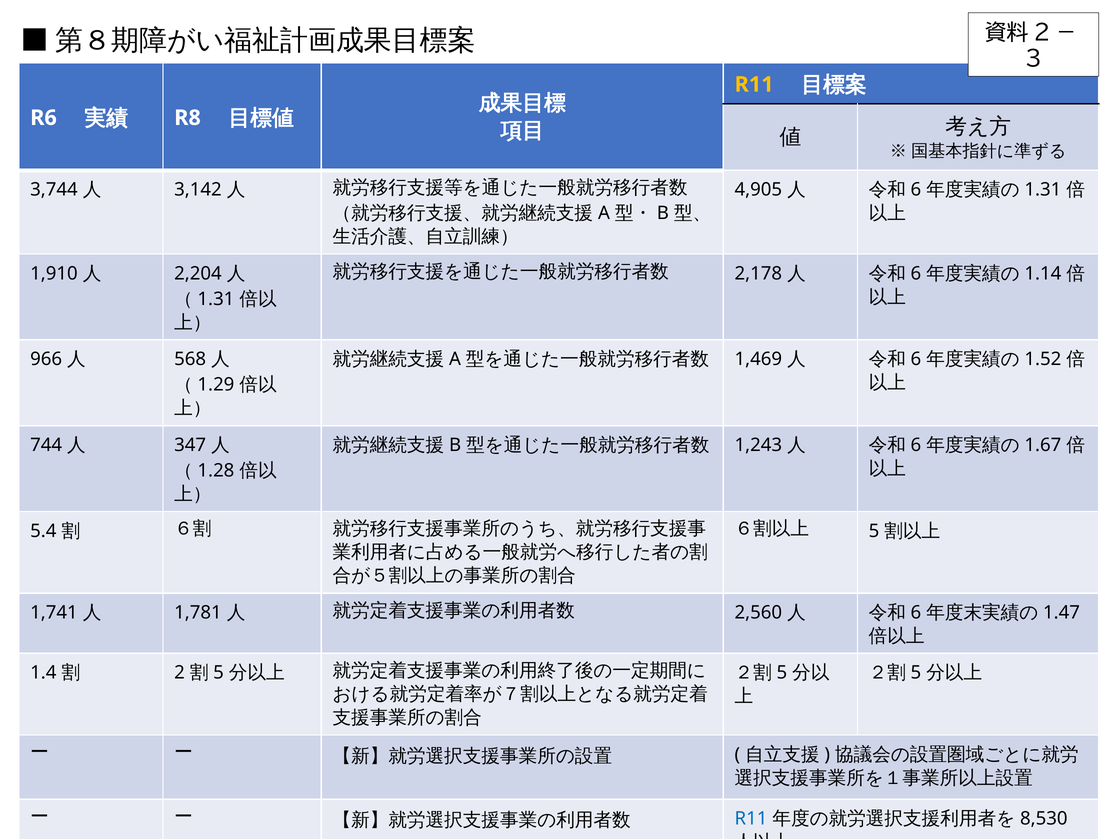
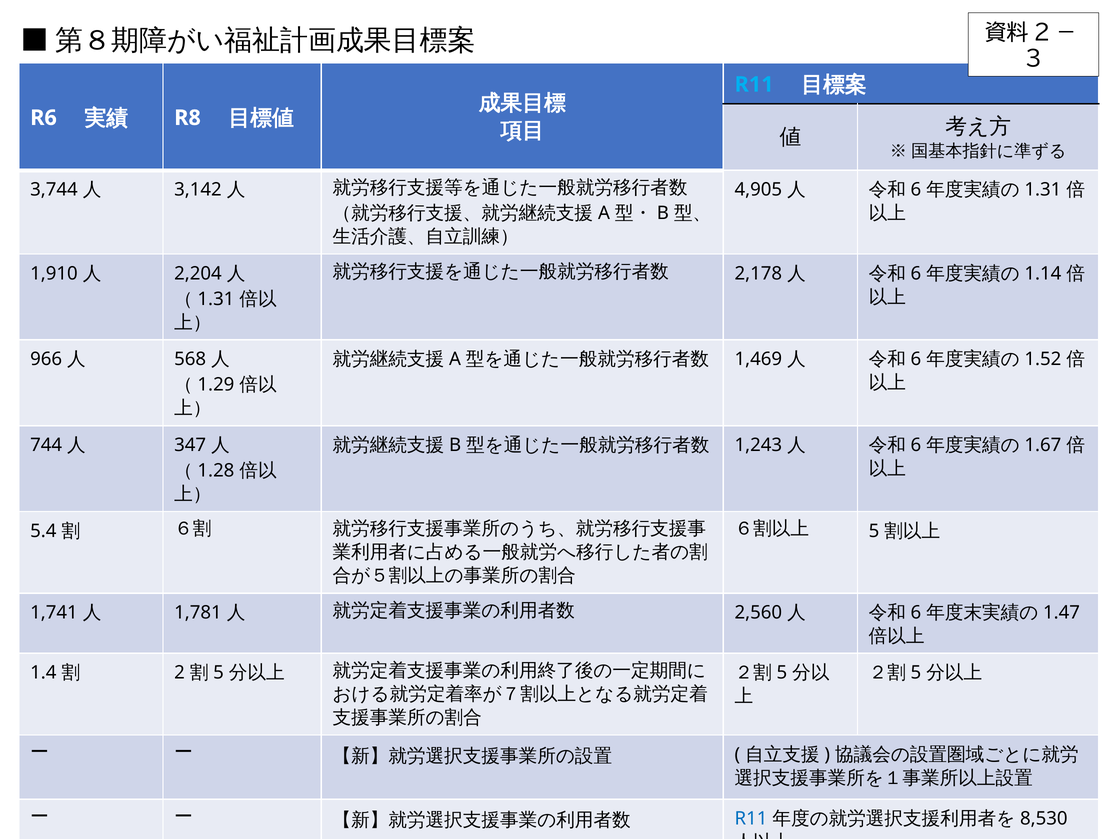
R11 colour: yellow -> light blue (754, 85)
